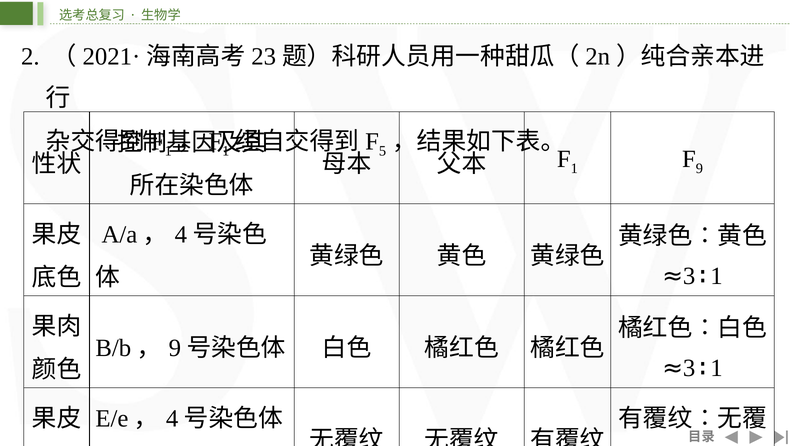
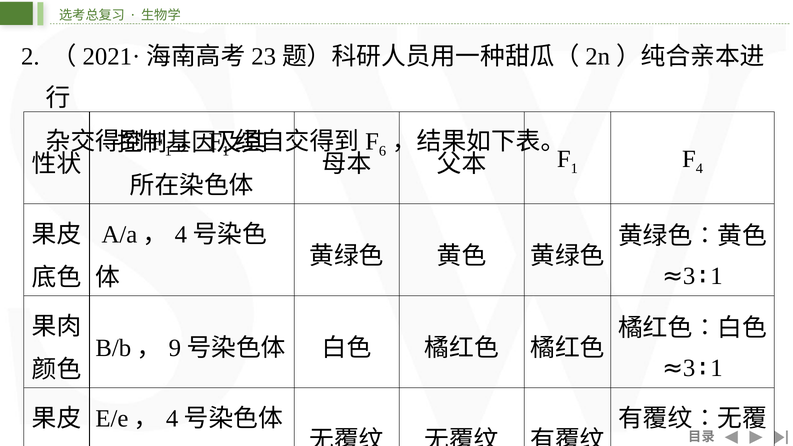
5: 5 -> 6 (383, 151)
9: 9 -> 4 (699, 169)
